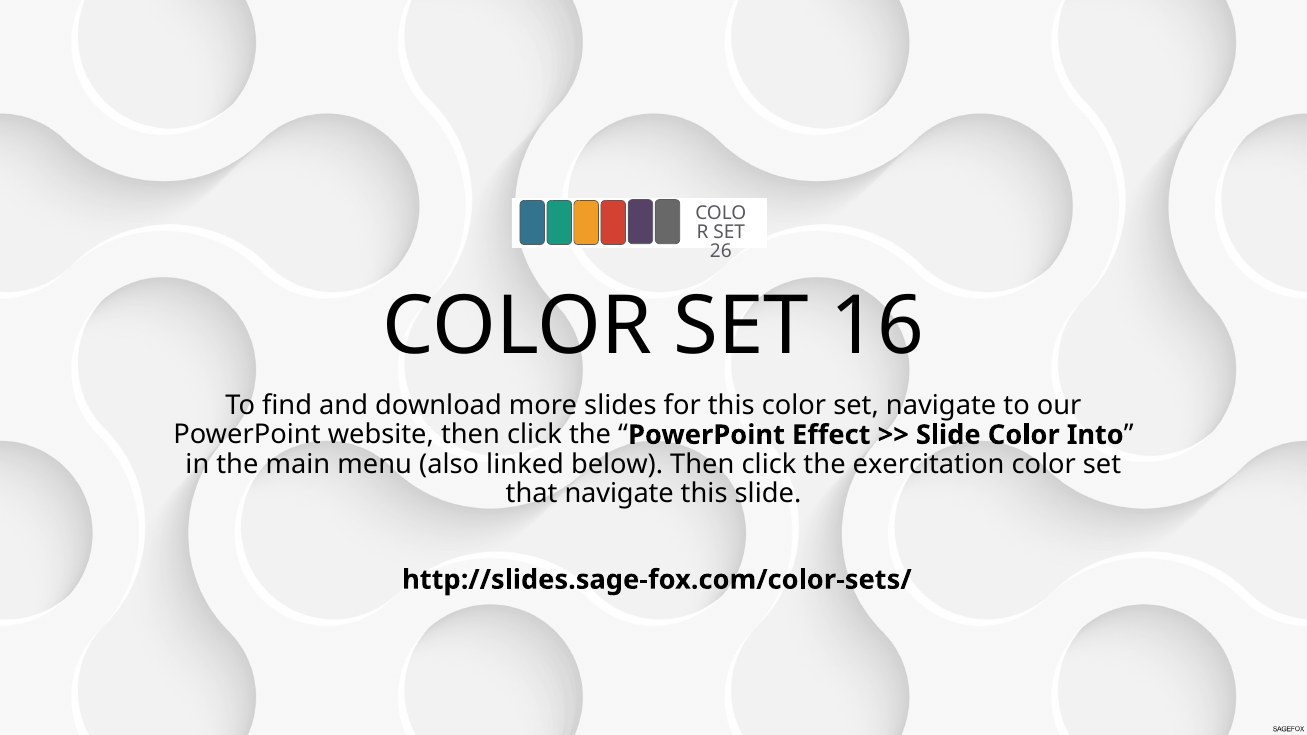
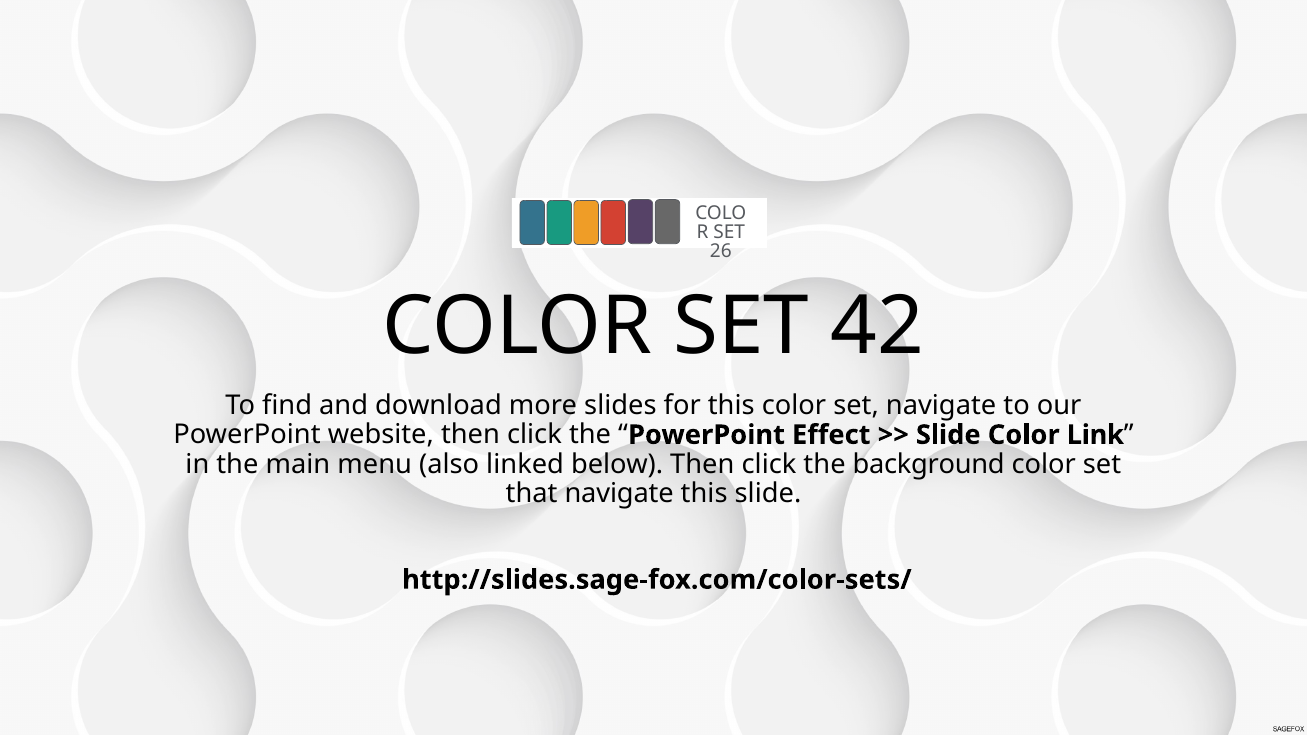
16: 16 -> 42 (877, 327)
Into: Into -> Link (1095, 435)
exercitation: exercitation -> background (929, 464)
